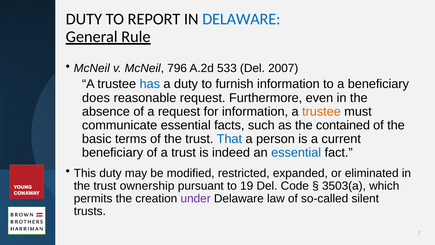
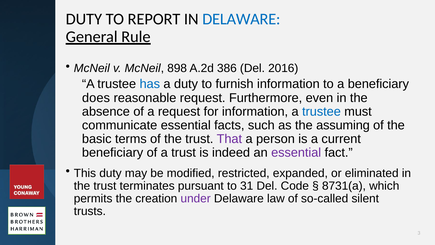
796: 796 -> 898 (177, 68)
533: 533 -> 386 (227, 68)
2007: 2007 -> 2016 (283, 68)
trustee colour: orange -> blue (321, 111)
contained: contained -> assuming (343, 125)
That colour: blue -> purple (229, 139)
essential colour: blue -> purple (296, 153)
ownership: ownership -> terminates (147, 186)
19: 19 -> 31 (247, 186)
3503(a: 3503(a -> 8731(a (344, 186)
